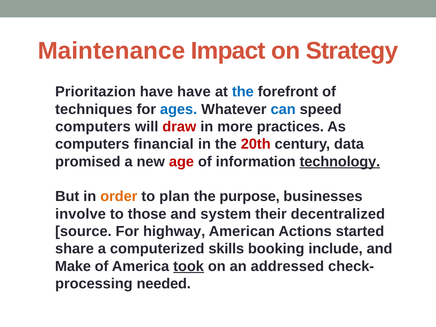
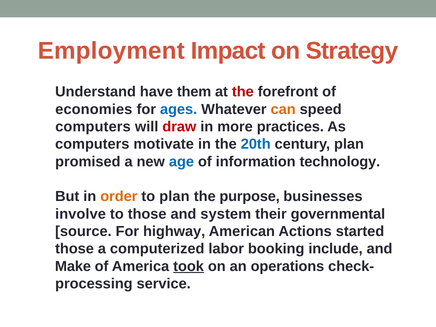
Maintenance: Maintenance -> Employment (111, 51)
Prioritazion: Prioritazion -> Understand (96, 92)
have have: have -> them (194, 92)
the colour: blue -> red (243, 92)
techniques: techniques -> economies (94, 109)
can colour: blue -> orange (283, 109)
financial: financial -> motivate (164, 144)
20th colour: red -> blue (256, 144)
century data: data -> plan (349, 144)
age colour: red -> blue (181, 162)
technology underline: present -> none (340, 162)
decentralized: decentralized -> governmental (338, 214)
share: share -> those (75, 249)
skills: skills -> labor (226, 249)
addressed: addressed -> operations (287, 266)
needed: needed -> service (164, 284)
